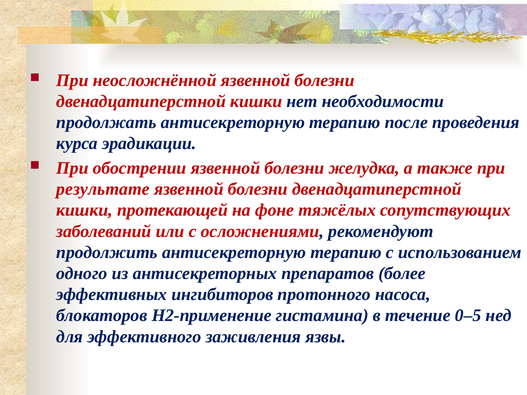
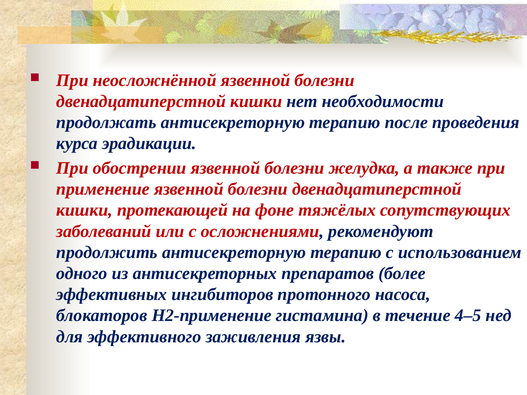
результате: результате -> применение (103, 189)
0–5: 0–5 -> 4–5 (468, 316)
